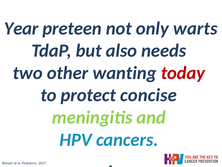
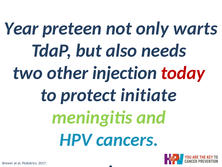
wanting: wanting -> injection (125, 73)
concise: concise -> initiate (149, 95)
